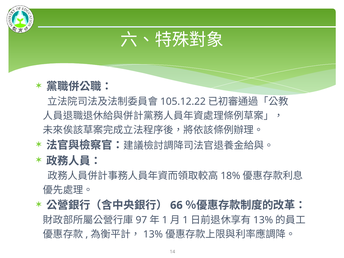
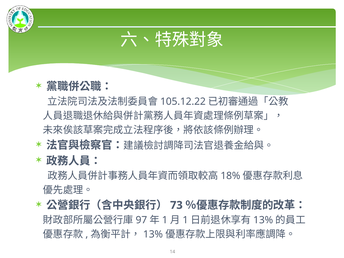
66: 66 -> 73 (176, 205)
